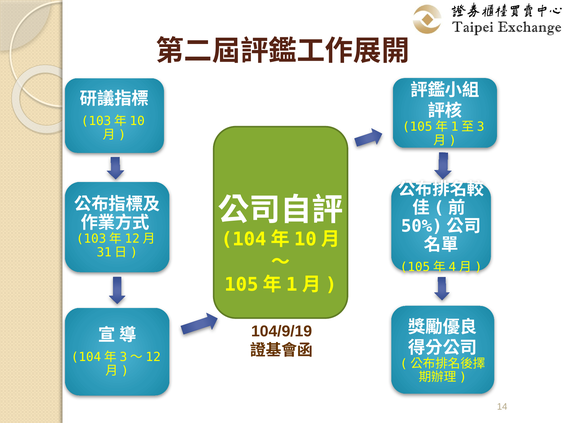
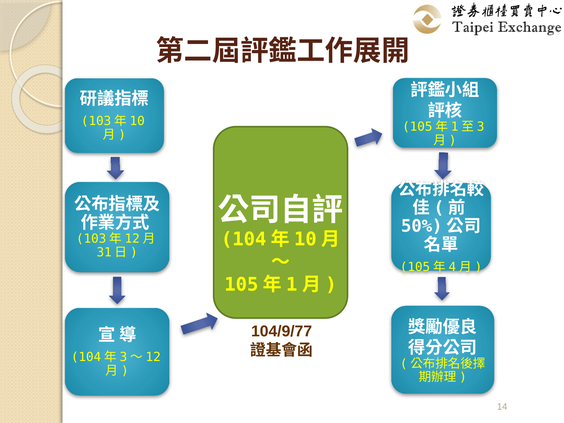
104/9/19: 104/9/19 -> 104/9/77 (282, 331)
